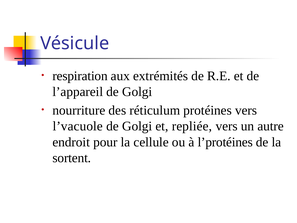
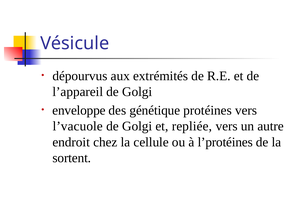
respiration: respiration -> dépourvus (80, 76)
nourriture: nourriture -> enveloppe (79, 110)
réticulum: réticulum -> génétique (155, 110)
pour: pour -> chez (105, 142)
